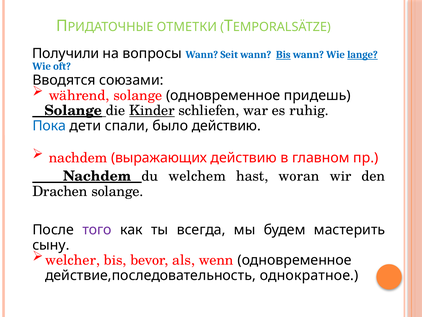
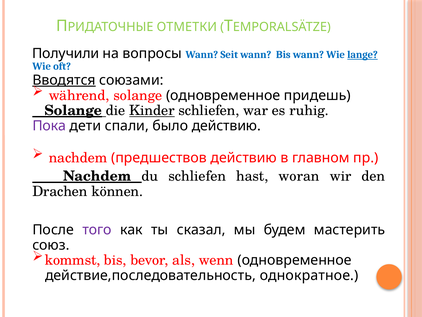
Bis underline: present -> none (283, 55)
Вводятся underline: none -> present (64, 80)
Пока colour: blue -> purple (49, 126)
выражающих: выражающих -> предшествов (159, 158)
du welchem: welchem -> schliefen (197, 176)
Drachen solange: solange -> können (117, 191)
всегда: всегда -> сказал (201, 230)
сыну: сыну -> союз (51, 245)
welcher: welcher -> kommst (73, 260)
